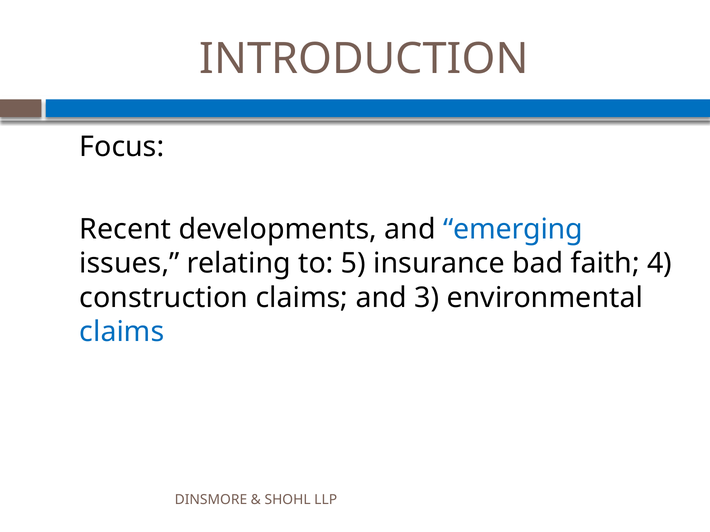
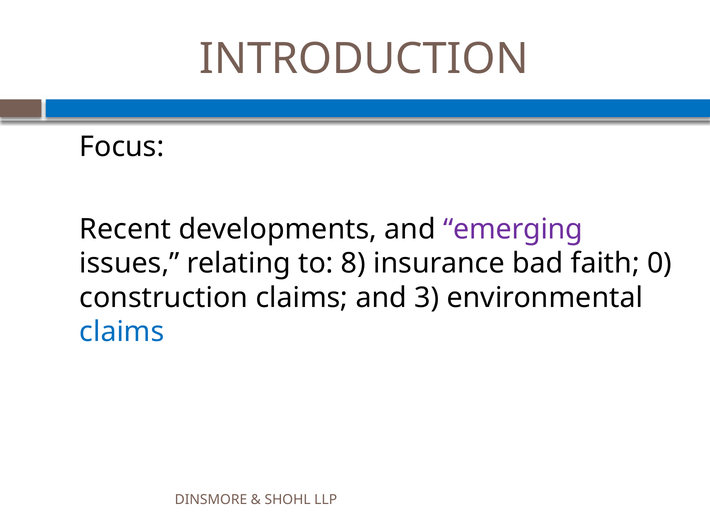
emerging colour: blue -> purple (513, 229)
5: 5 -> 8 (353, 264)
4: 4 -> 0 (660, 264)
